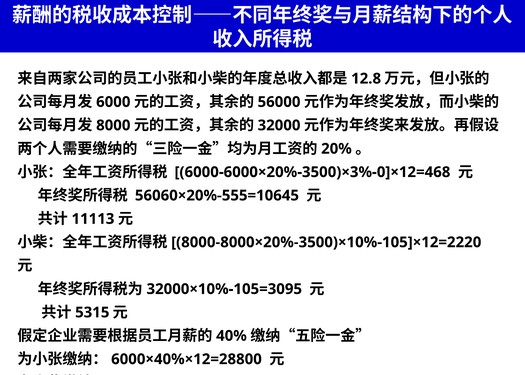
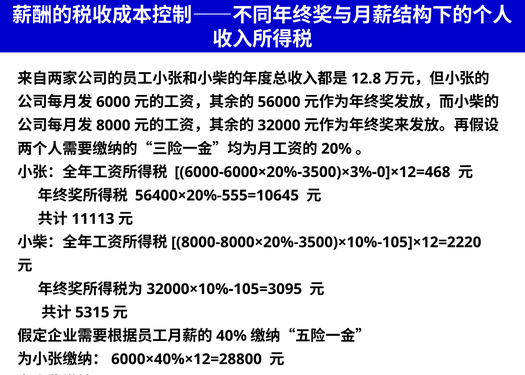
56060×20%-555=10645: 56060×20%-555=10645 -> 56400×20%-555=10645 (217, 196)
